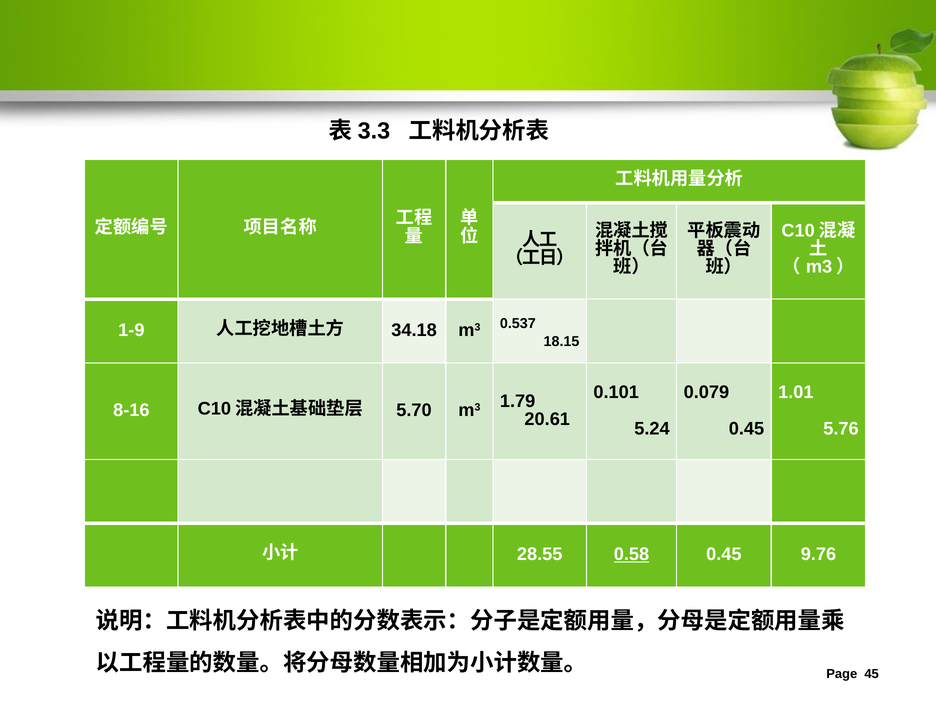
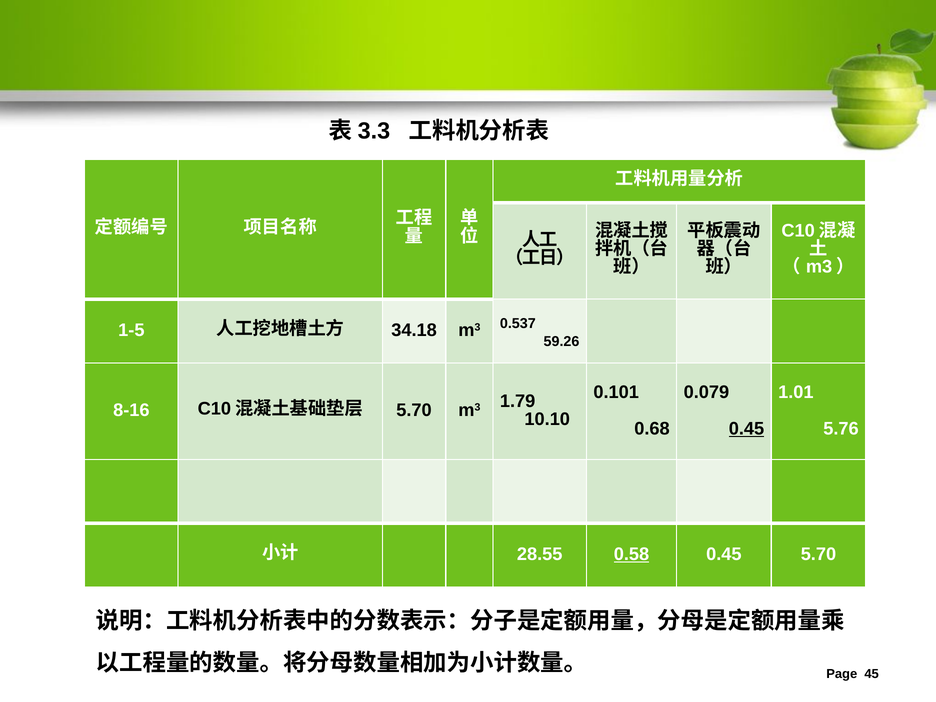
1-9: 1-9 -> 1-5 (131, 330)
18.15: 18.15 -> 59.26 (561, 342)
20.61: 20.61 -> 10.10 (547, 419)
5.24: 5.24 -> 0.68 (652, 429)
0.45 underline: none -> present (747, 429)
0.45 9.76: 9.76 -> 5.70 (818, 554)
